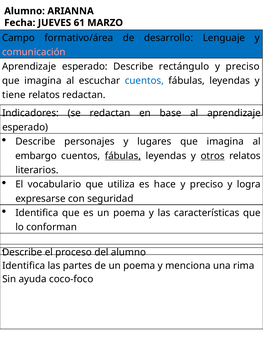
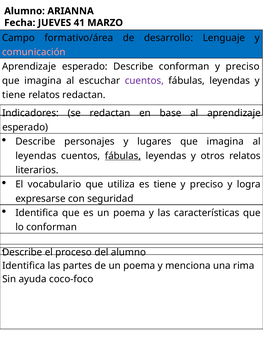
61: 61 -> 41 (79, 23)
Describe rectángulo: rectángulo -> conforman (184, 66)
cuentos colour: blue -> purple (144, 81)
embargo: embargo -> leyendas (36, 156)
otros underline: present -> none (213, 156)
es hace: hace -> tiene (165, 184)
